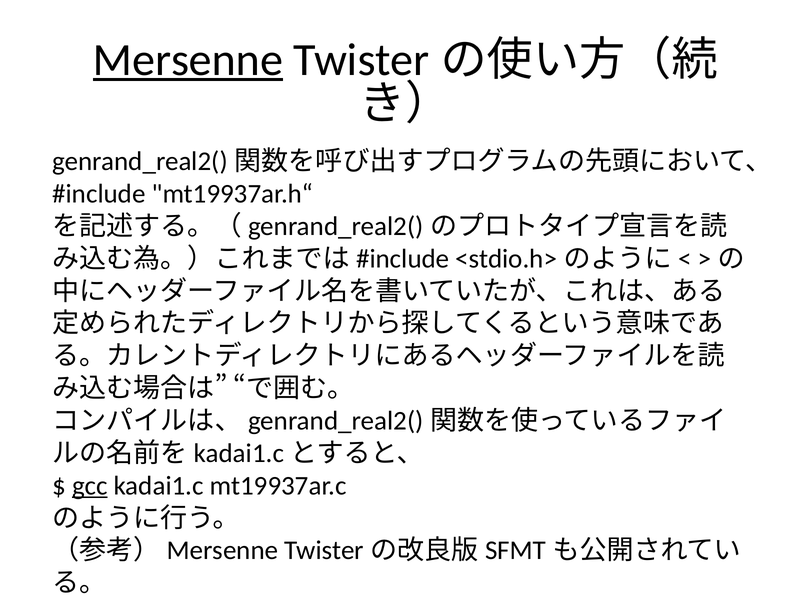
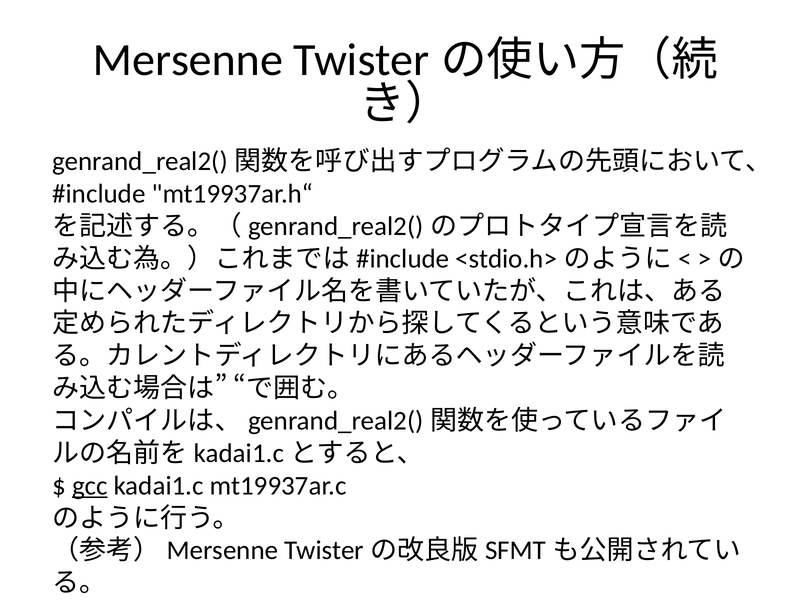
Mersenne underline: present -> none (188, 60)
